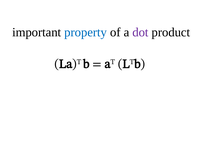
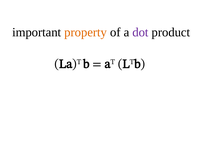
property colour: blue -> orange (86, 32)
